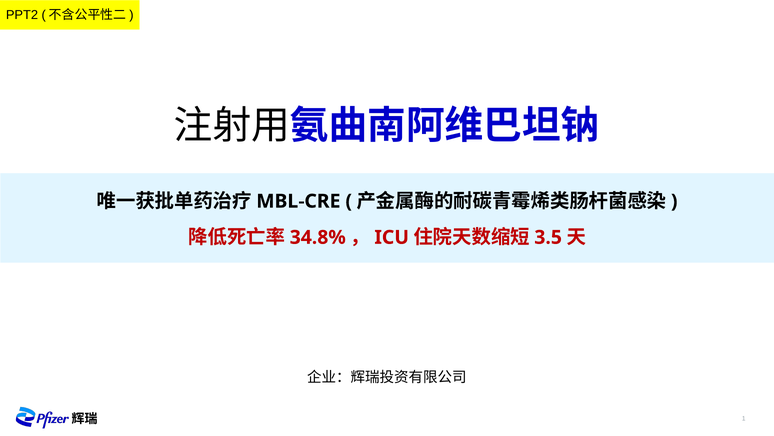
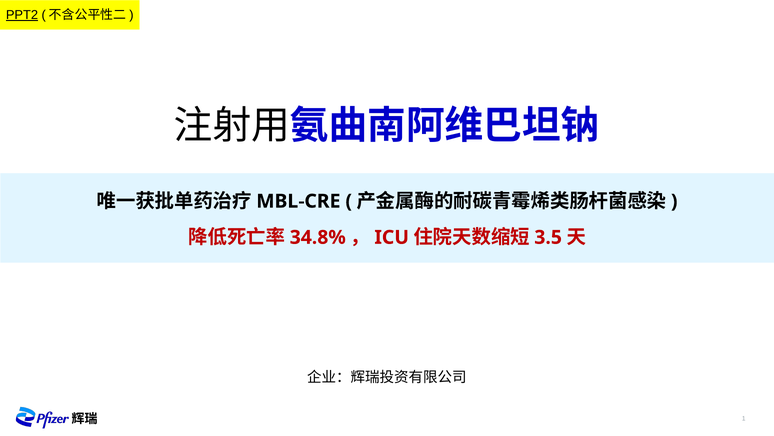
PPT2 underline: none -> present (22, 15)
